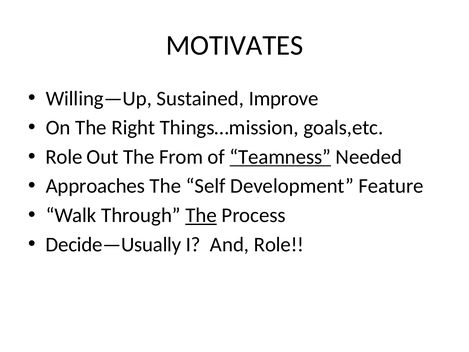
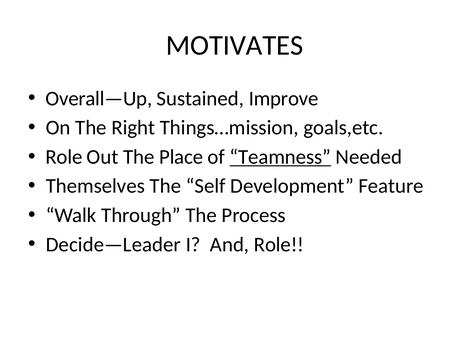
Willing—Up: Willing—Up -> Overall—Up (99, 98)
From: From -> Place (181, 157)
Approaches: Approaches -> Themselves (95, 186)
The underline: present -> none (201, 215)
Decide—Usually: Decide—Usually -> Decide—Leader (113, 244)
